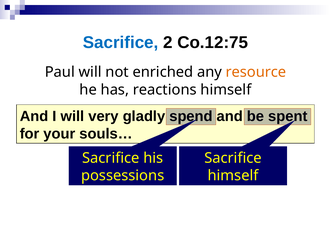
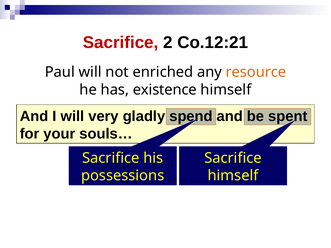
Sacrifice colour: blue -> red (121, 43)
Co.12:75: Co.12:75 -> Co.12:21 (213, 43)
reactions: reactions -> existence (165, 90)
